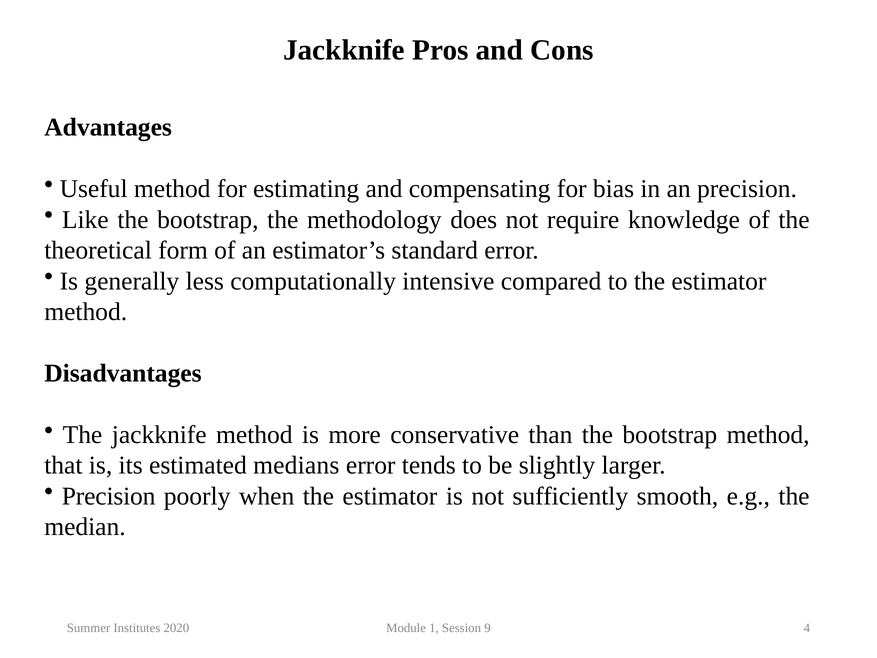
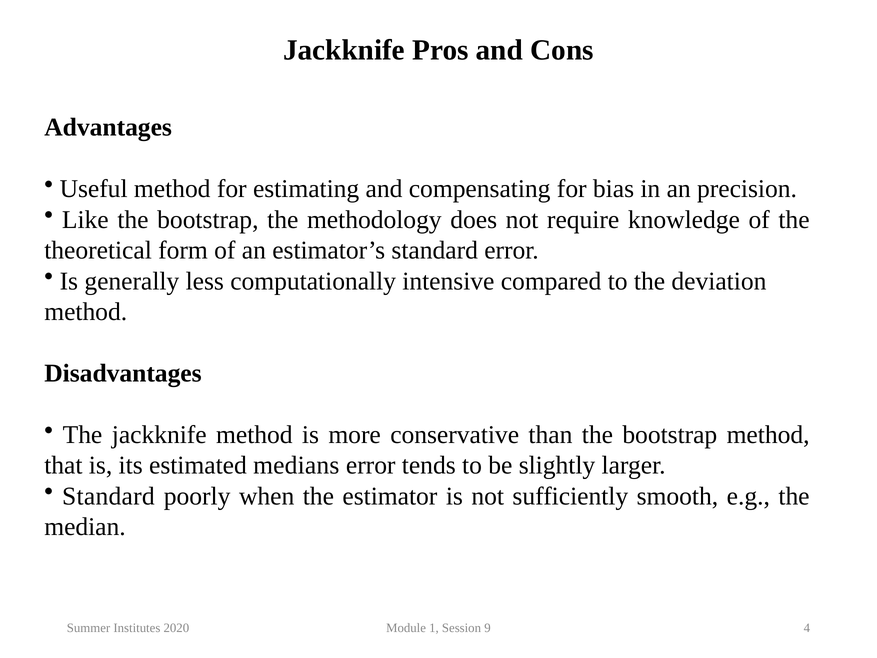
to the estimator: estimator -> deviation (719, 281)
Precision: Precision -> Standard (108, 496)
